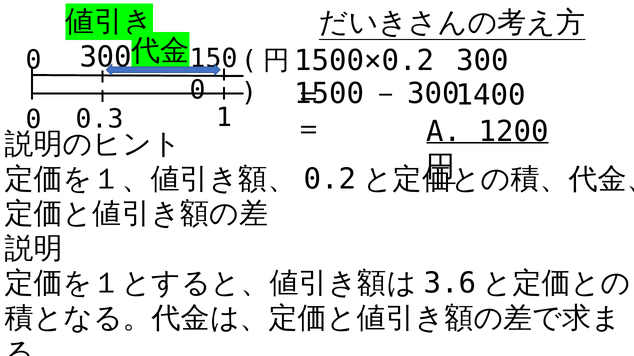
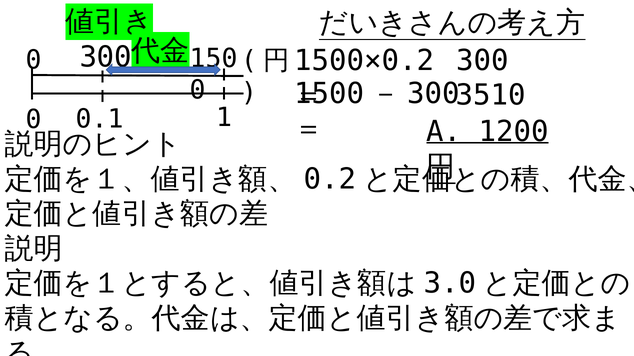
1400: 1400 -> 3510 (491, 95)
0.3: 0.3 -> 0.1 (100, 119)
3.6: 3.6 -> 3.0 (450, 284)
